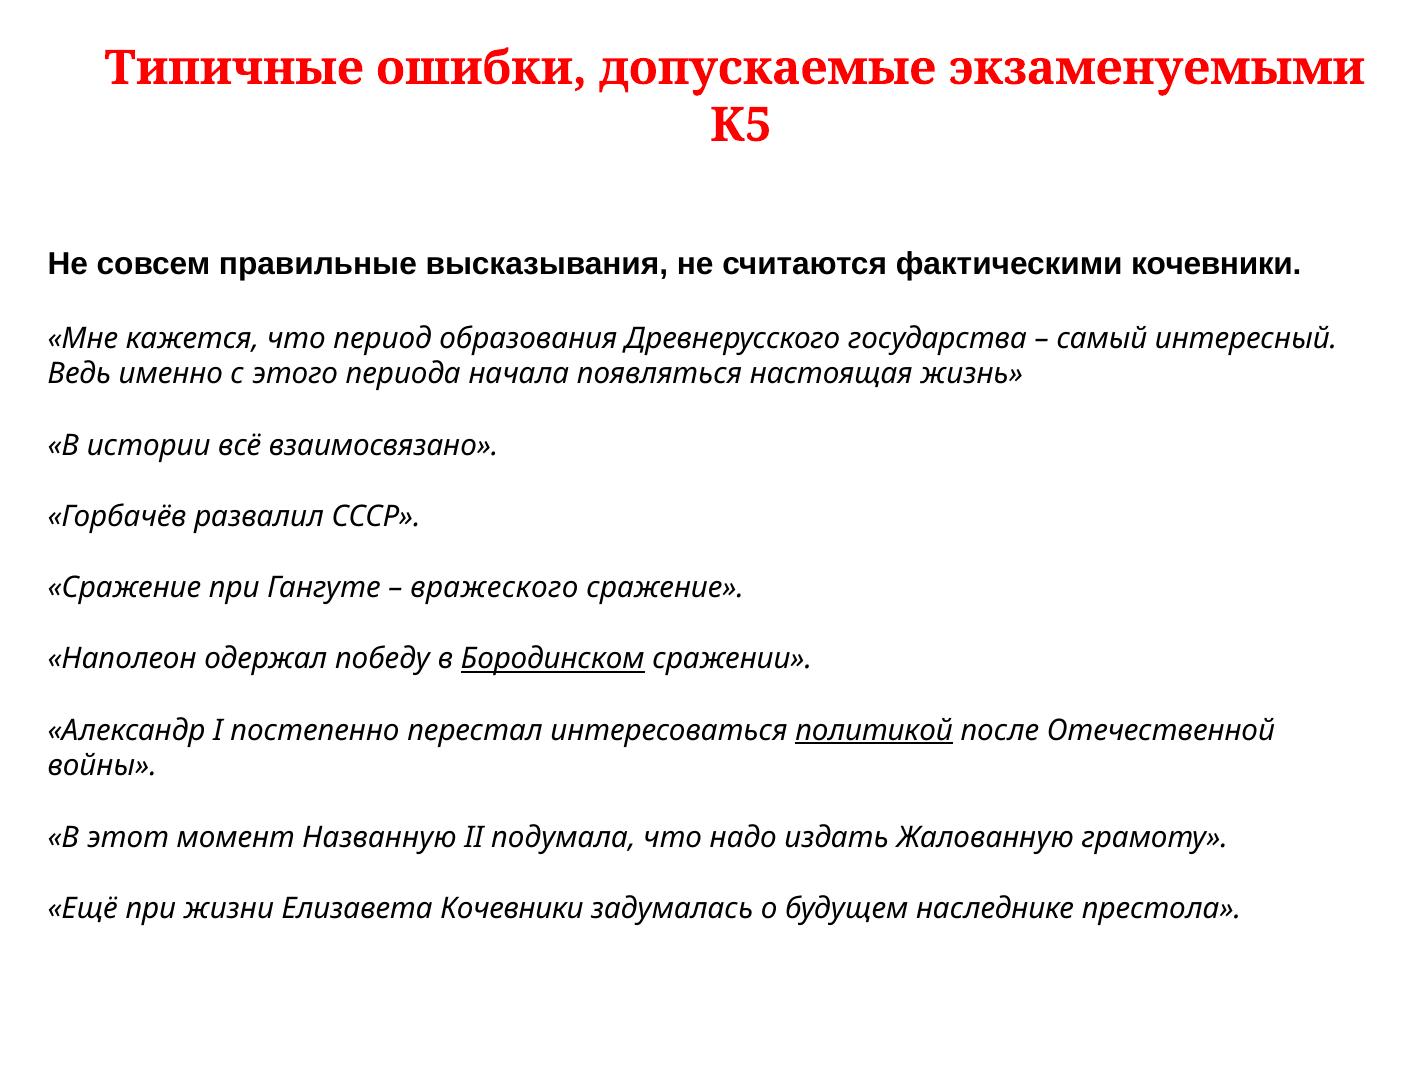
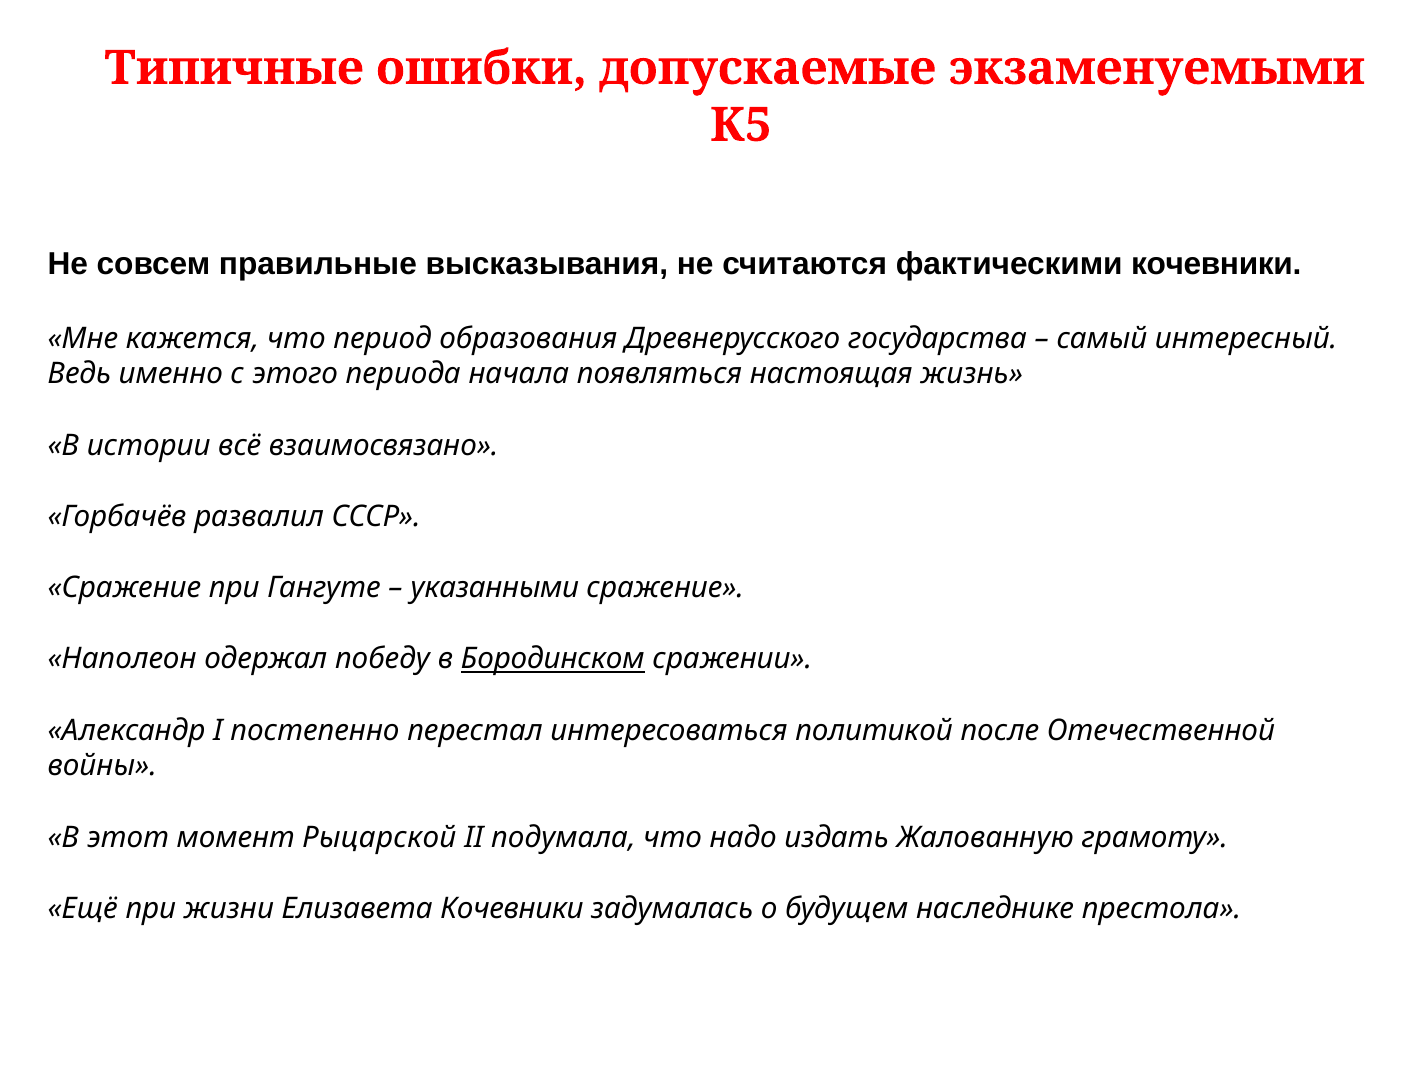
вражеского: вражеского -> указанными (495, 588)
политикой underline: present -> none (874, 731)
Названную: Названную -> Рыцарской (379, 838)
